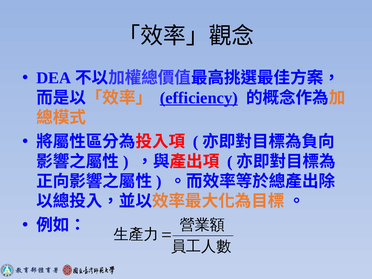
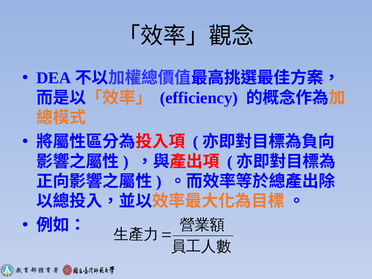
efficiency underline: present -> none (199, 98)
